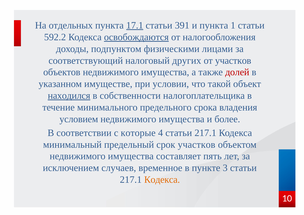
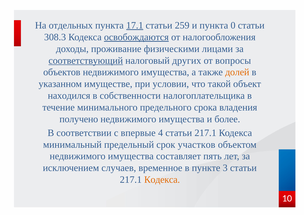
391: 391 -> 259 (182, 25)
1: 1 -> 0 (233, 25)
592.2: 592.2 -> 308.3 (55, 37)
подпунктом: подпунктом -> проживание (116, 49)
соответствующий underline: none -> present (86, 61)
от участков: участков -> вопросы (233, 61)
долей colour: red -> orange (237, 72)
находился underline: present -> none (69, 96)
условием: условием -> получено (79, 119)
которые: которые -> впервые (138, 133)
